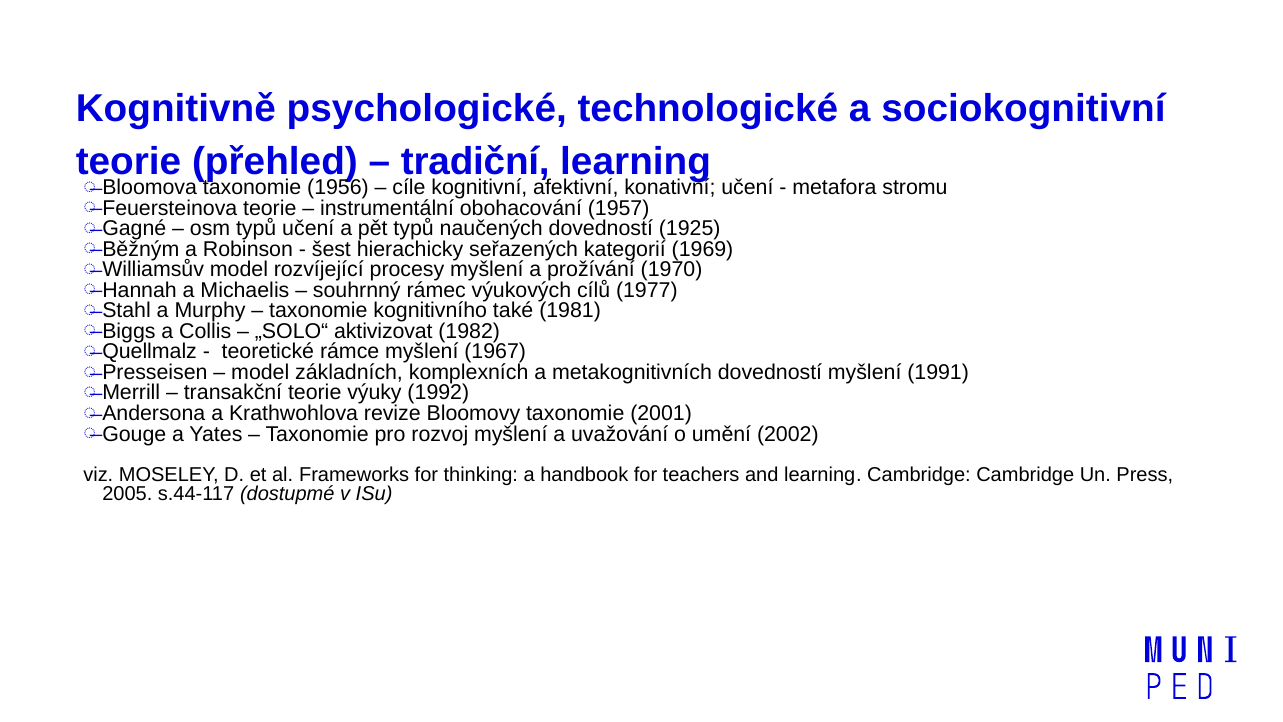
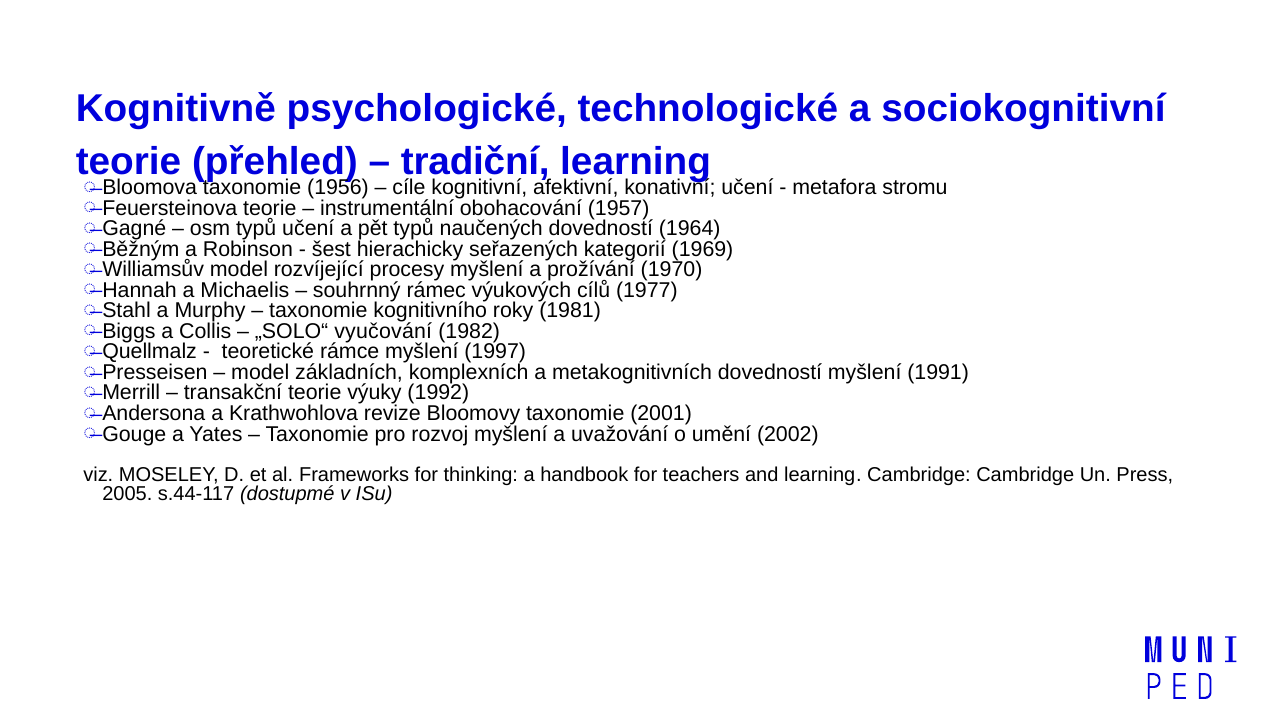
1925: 1925 -> 1964 (690, 228)
také: také -> roky (513, 311)
aktivizovat: aktivizovat -> vyučování (383, 331)
1967: 1967 -> 1997 (495, 352)
